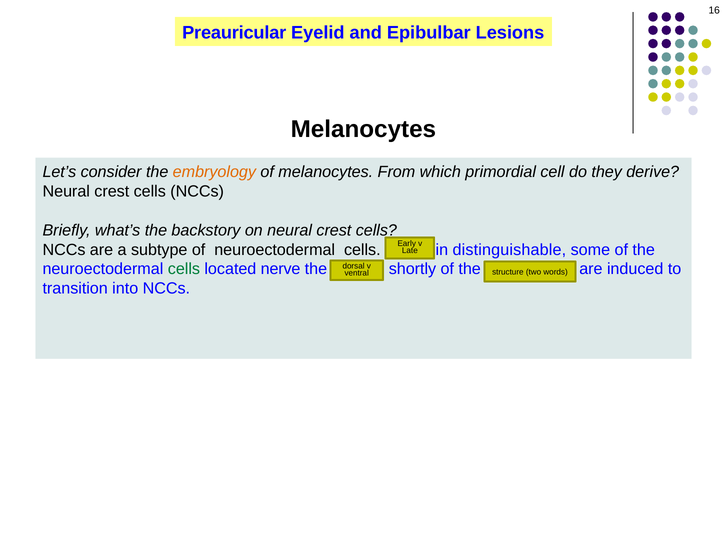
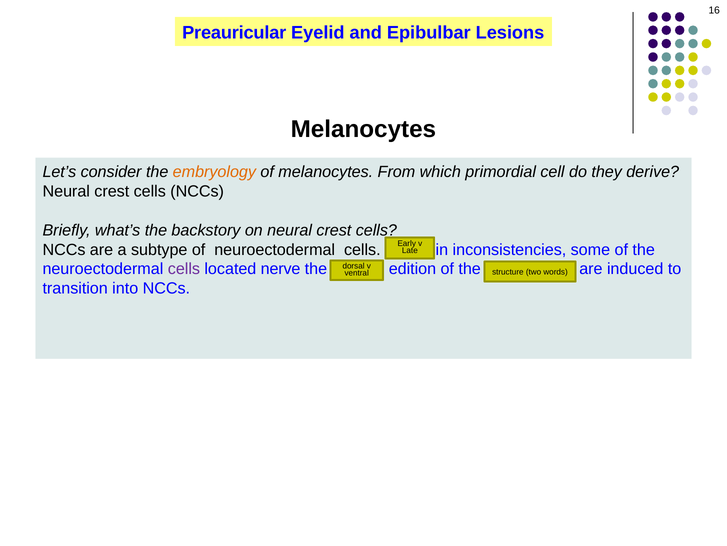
distinguishable: distinguishable -> inconsistencies (509, 249)
cells colour: green -> purple (184, 269)
shortly: shortly -> edition (412, 269)
